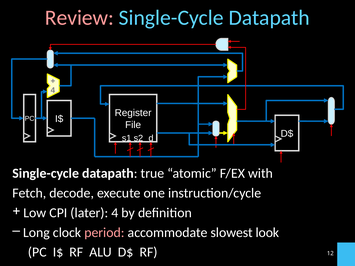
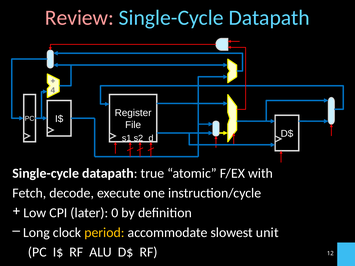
later 4: 4 -> 0 (115, 213)
period colour: pink -> yellow (104, 233)
look: look -> unit (267, 233)
